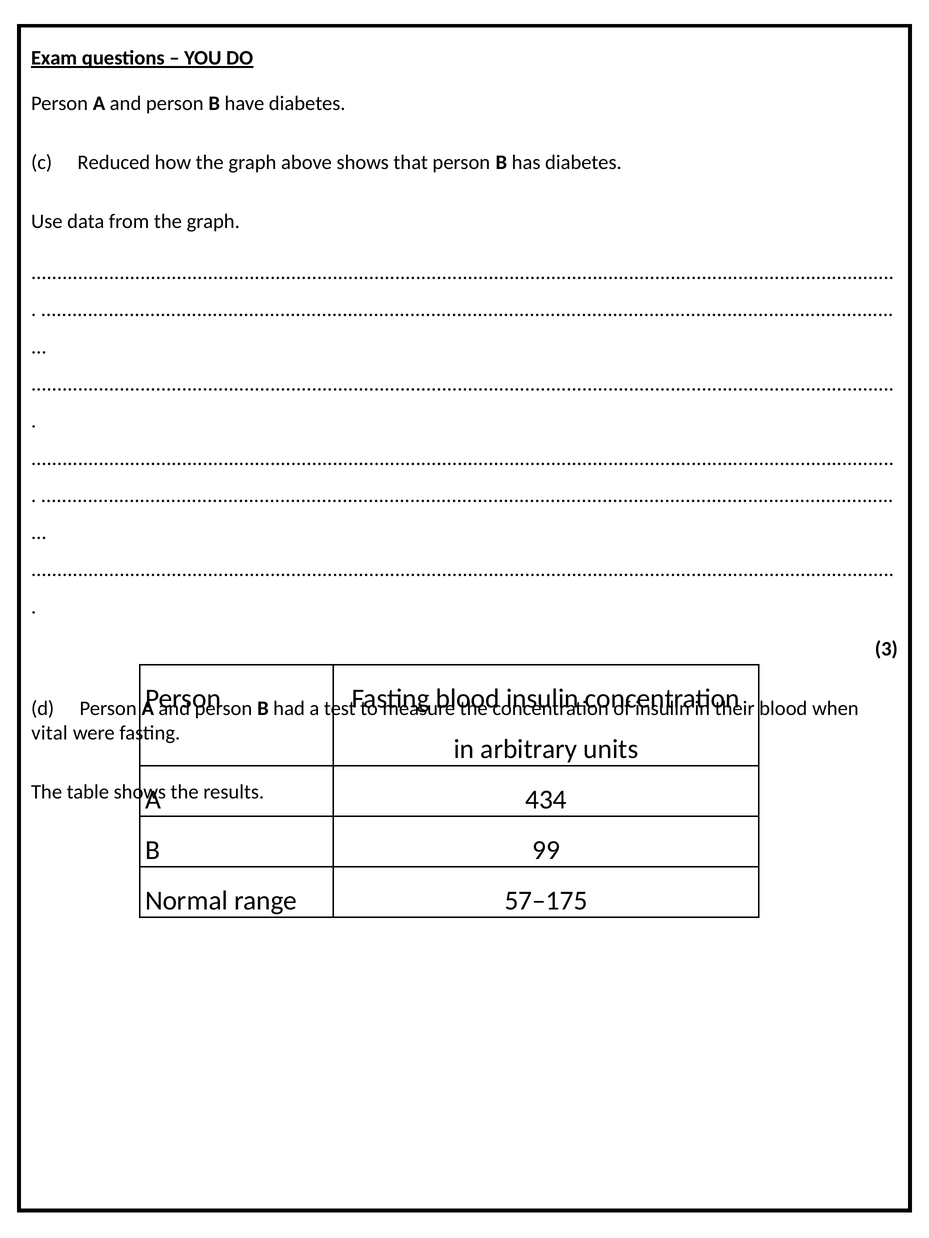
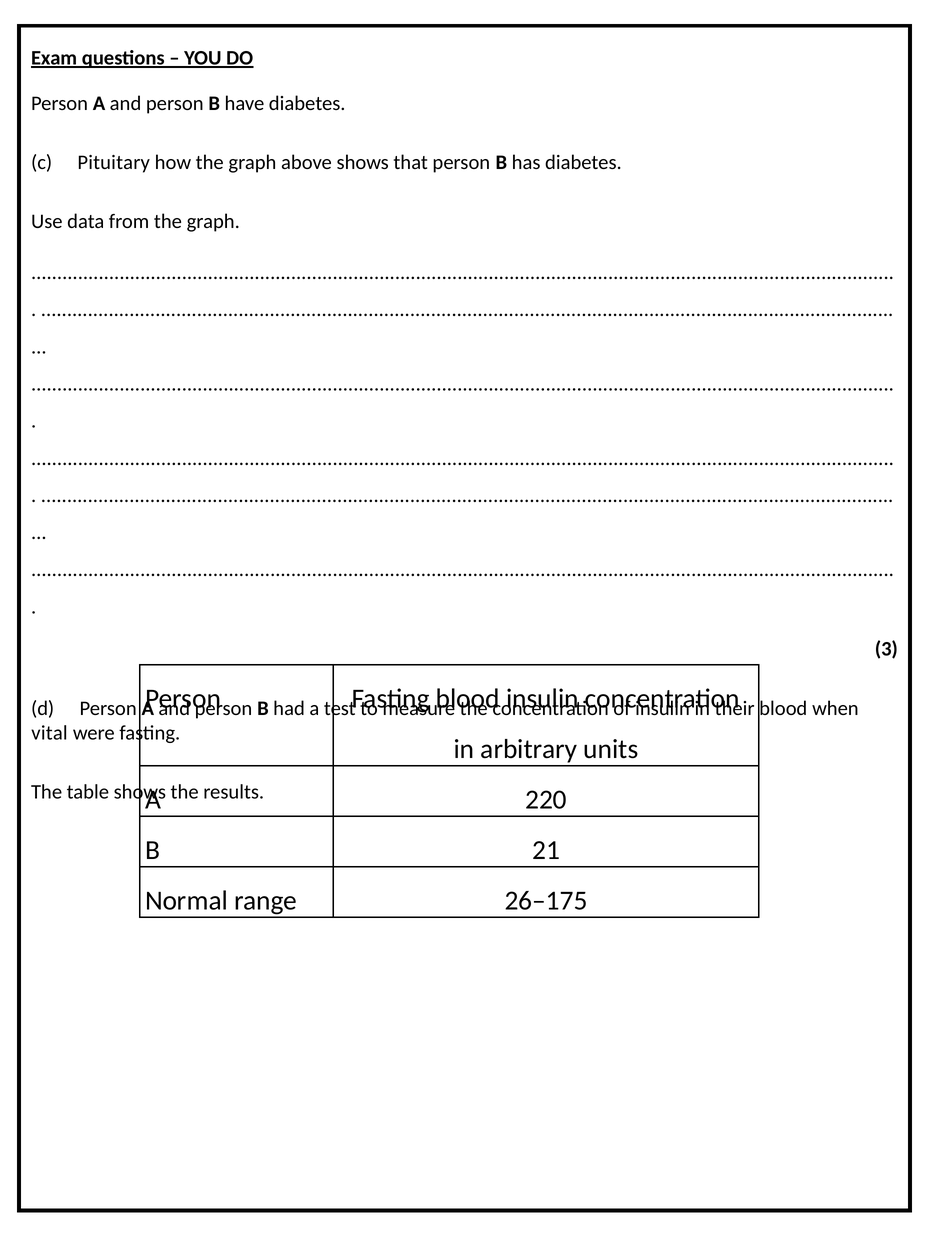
Reduced: Reduced -> Pituitary (114, 163)
434: 434 -> 220 (546, 800)
99: 99 -> 21 (546, 850)
57–175: 57–175 -> 26–175 (546, 901)
